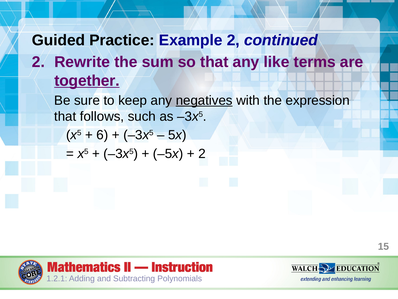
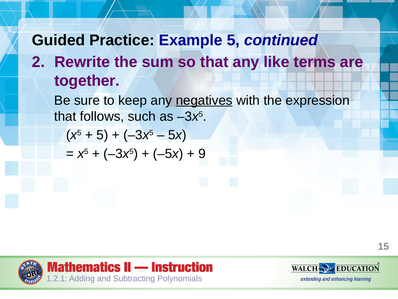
Example 2: 2 -> 5 (233, 40)
together underline: present -> none (87, 81)
6: 6 -> 5 (102, 135)
2: 2 -> 9 (202, 153)
